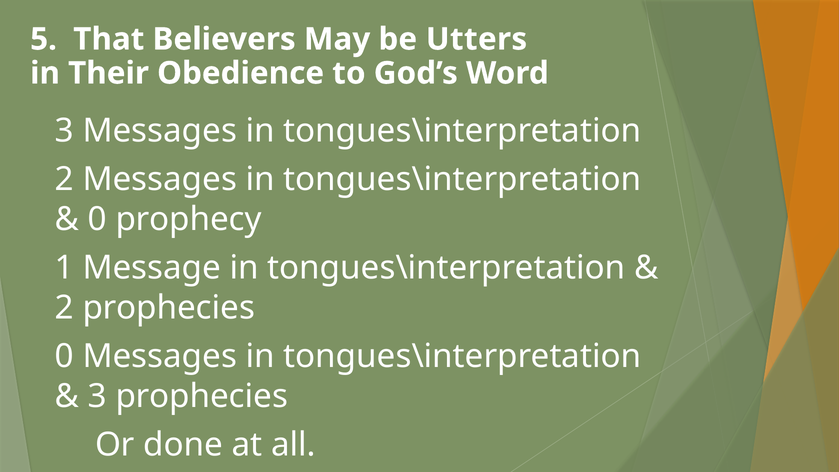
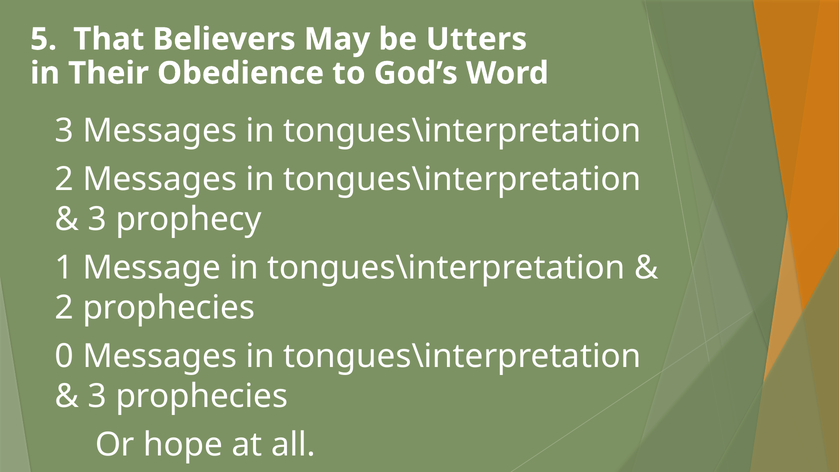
0: 0 -> 3 (97, 219)
done: done -> hope (183, 445)
